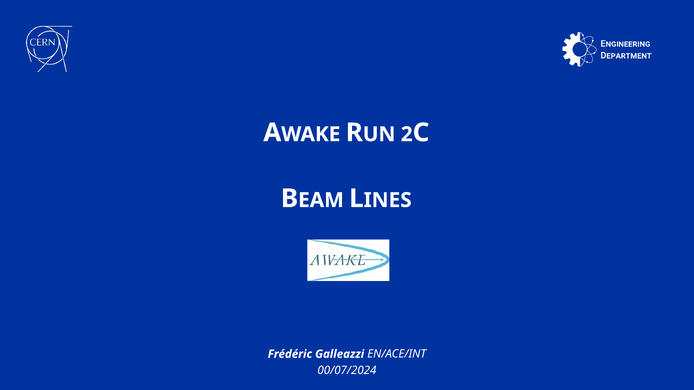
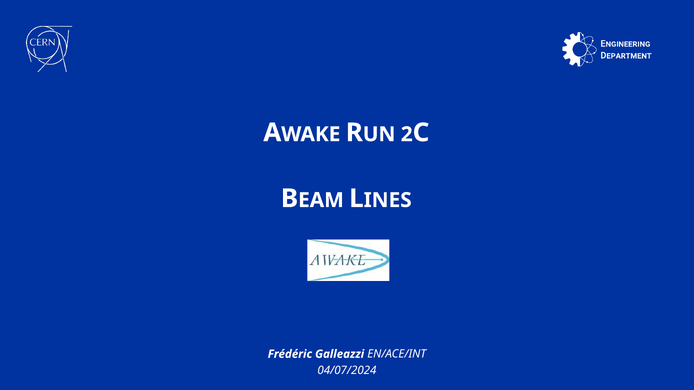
00/07/2024: 00/07/2024 -> 04/07/2024 (347, 371)
